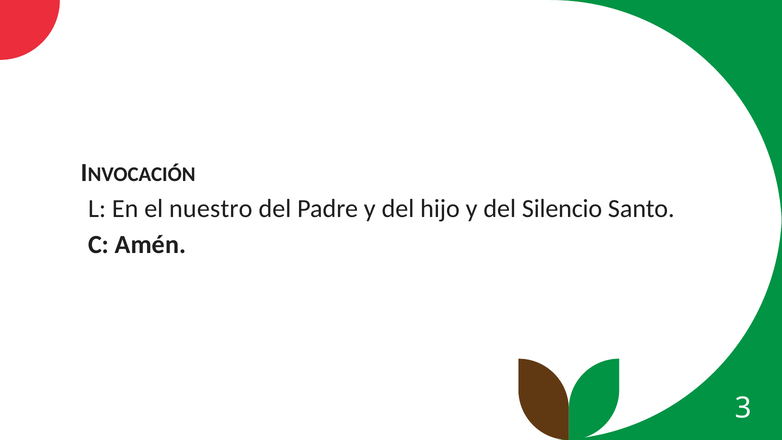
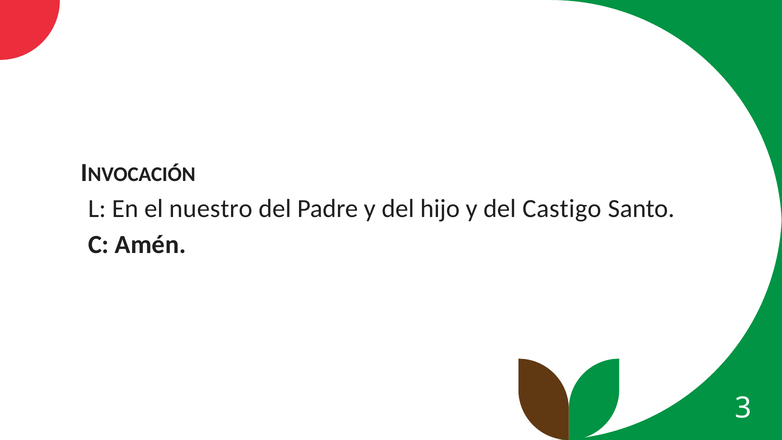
Silencio: Silencio -> Castigo (562, 209)
